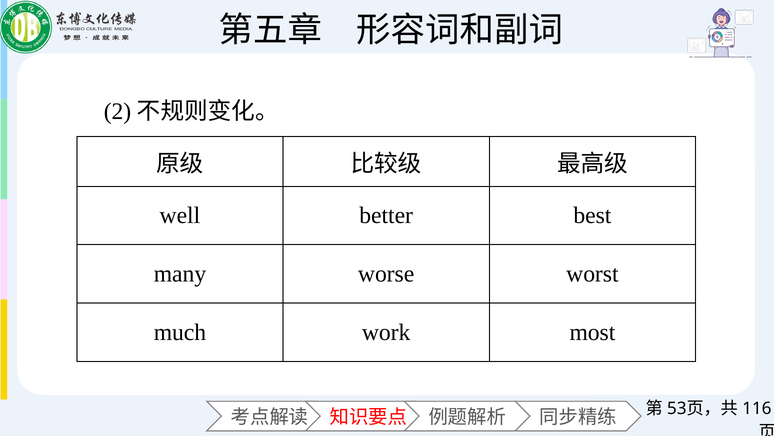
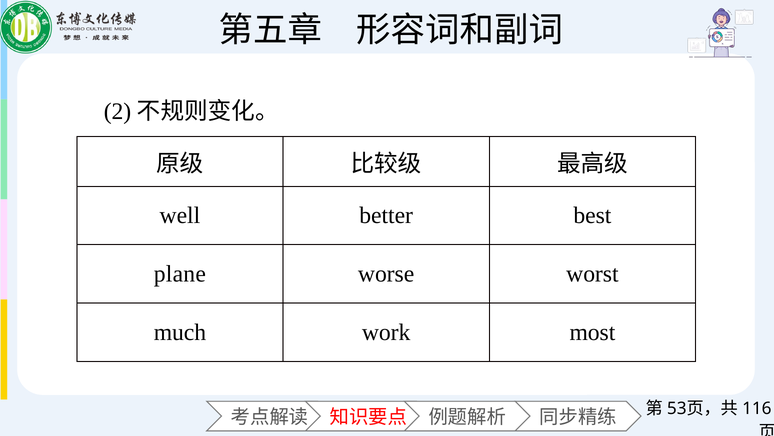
many: many -> plane (180, 274)
